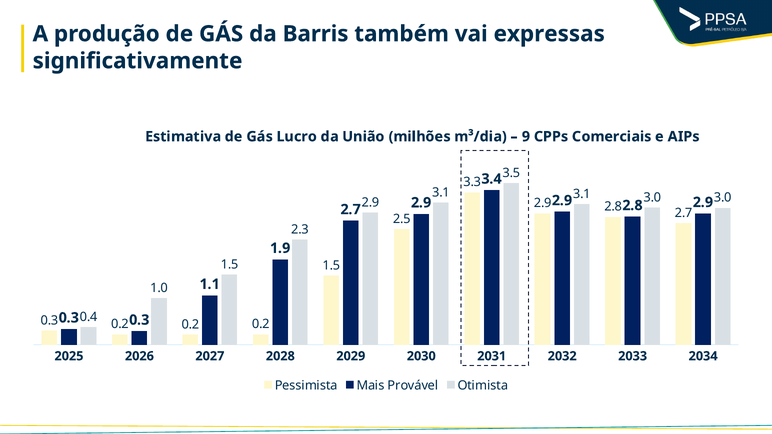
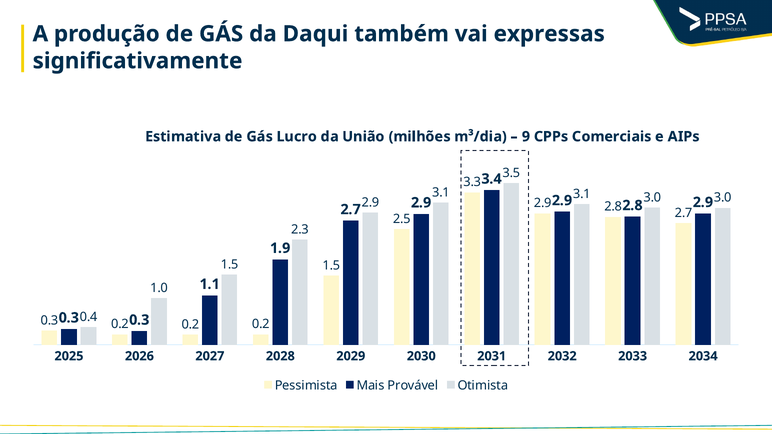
Barris: Barris -> Daqui (315, 34)
